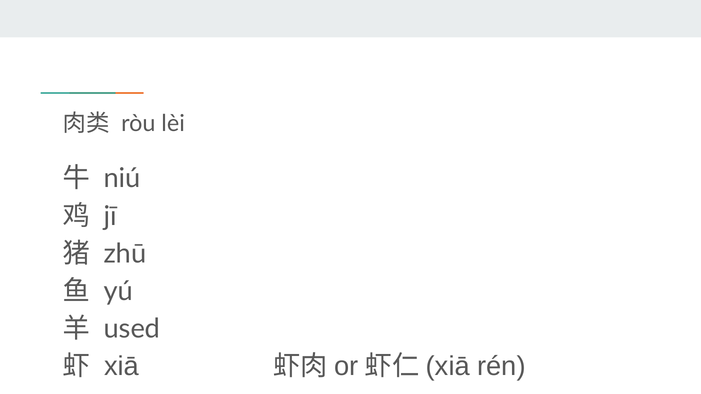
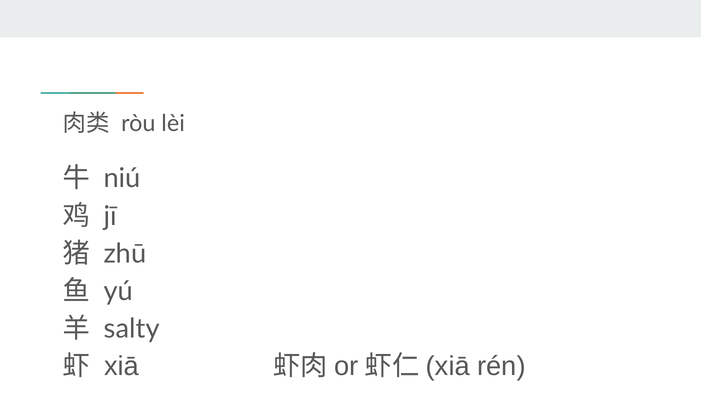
used: used -> salty (132, 329)
